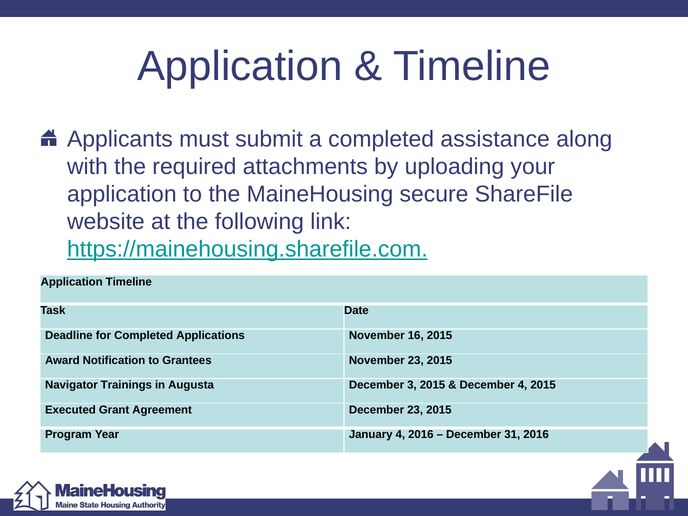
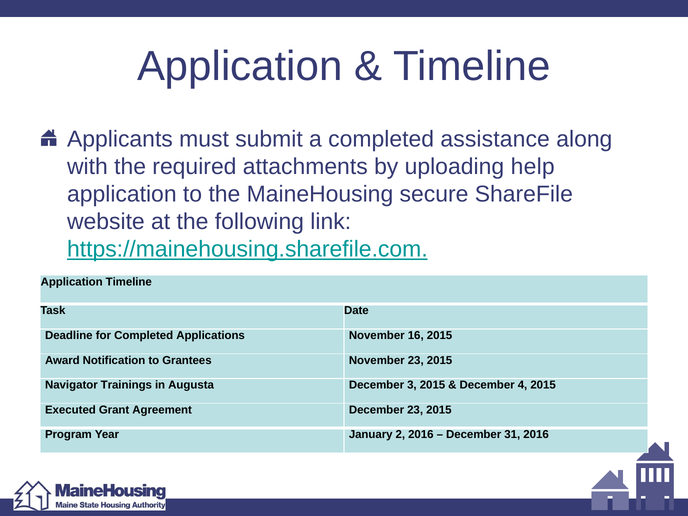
your: your -> help (533, 167)
January 4: 4 -> 2 (400, 435)
